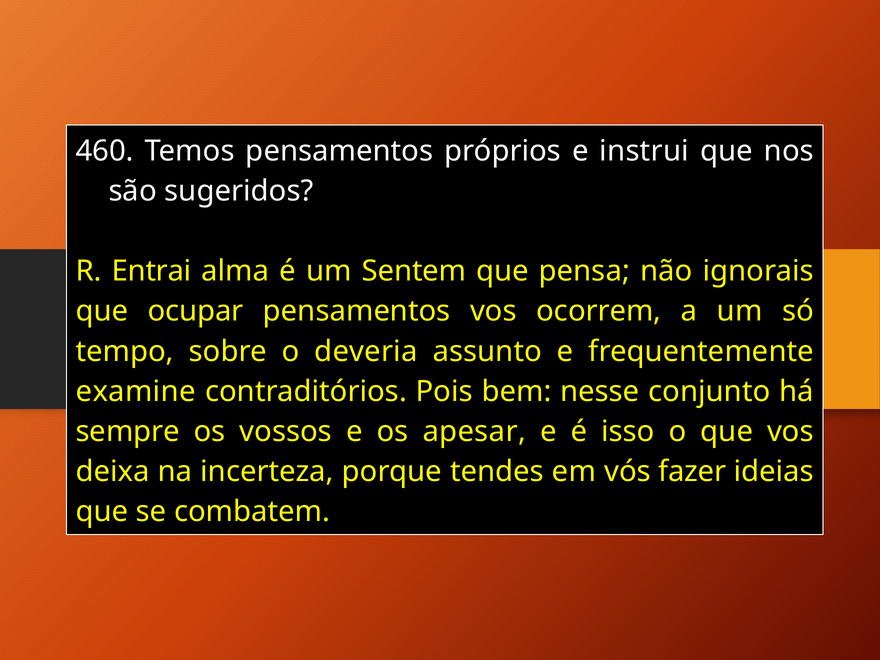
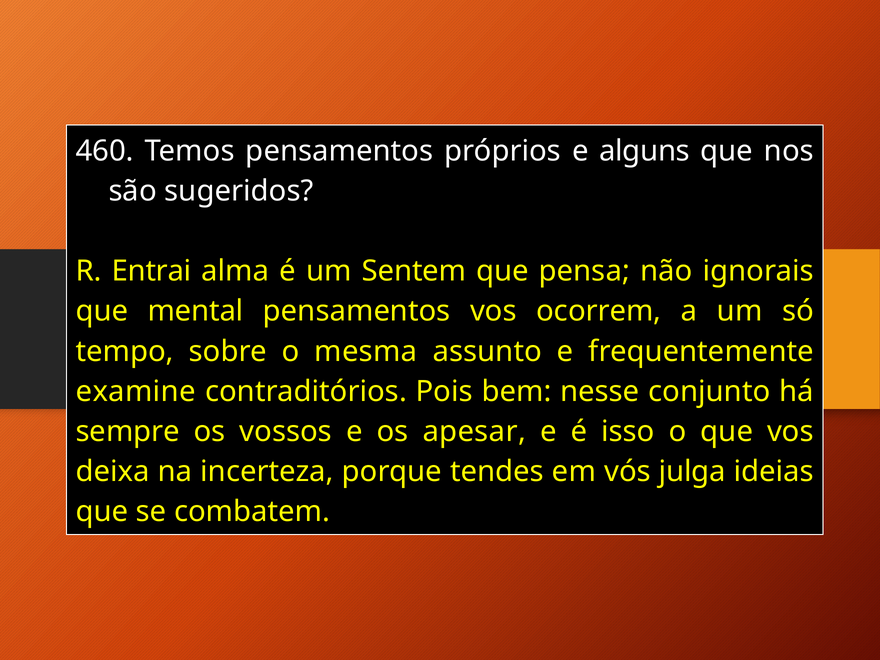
instrui: instrui -> alguns (645, 151)
ocupar: ocupar -> mental (196, 311)
deveria: deveria -> mesma (366, 351)
fazer: fazer -> julga (692, 471)
